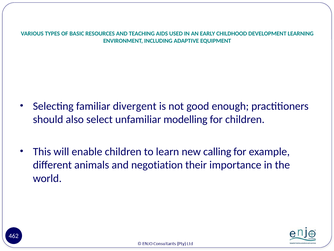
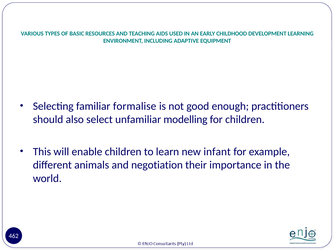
divergent: divergent -> formalise (135, 106)
calling: calling -> infant (217, 151)
